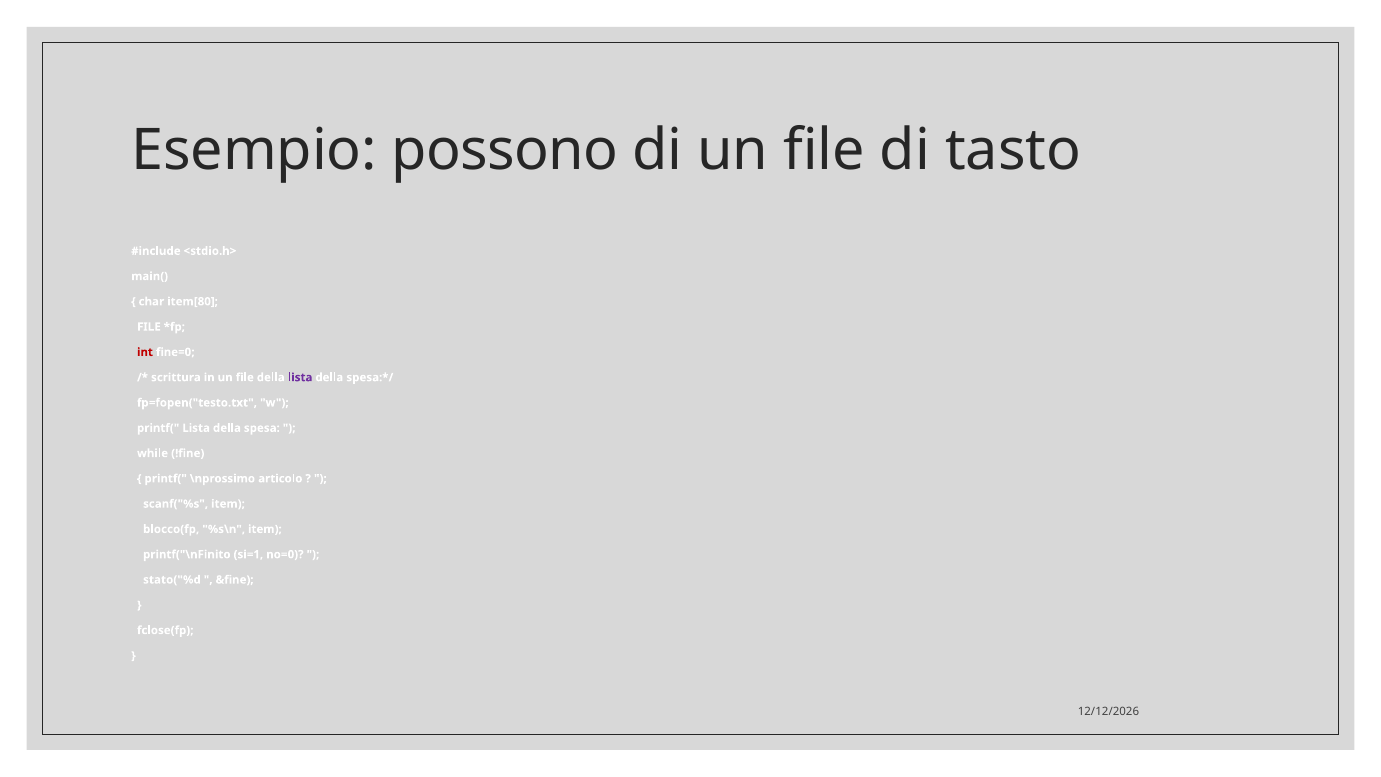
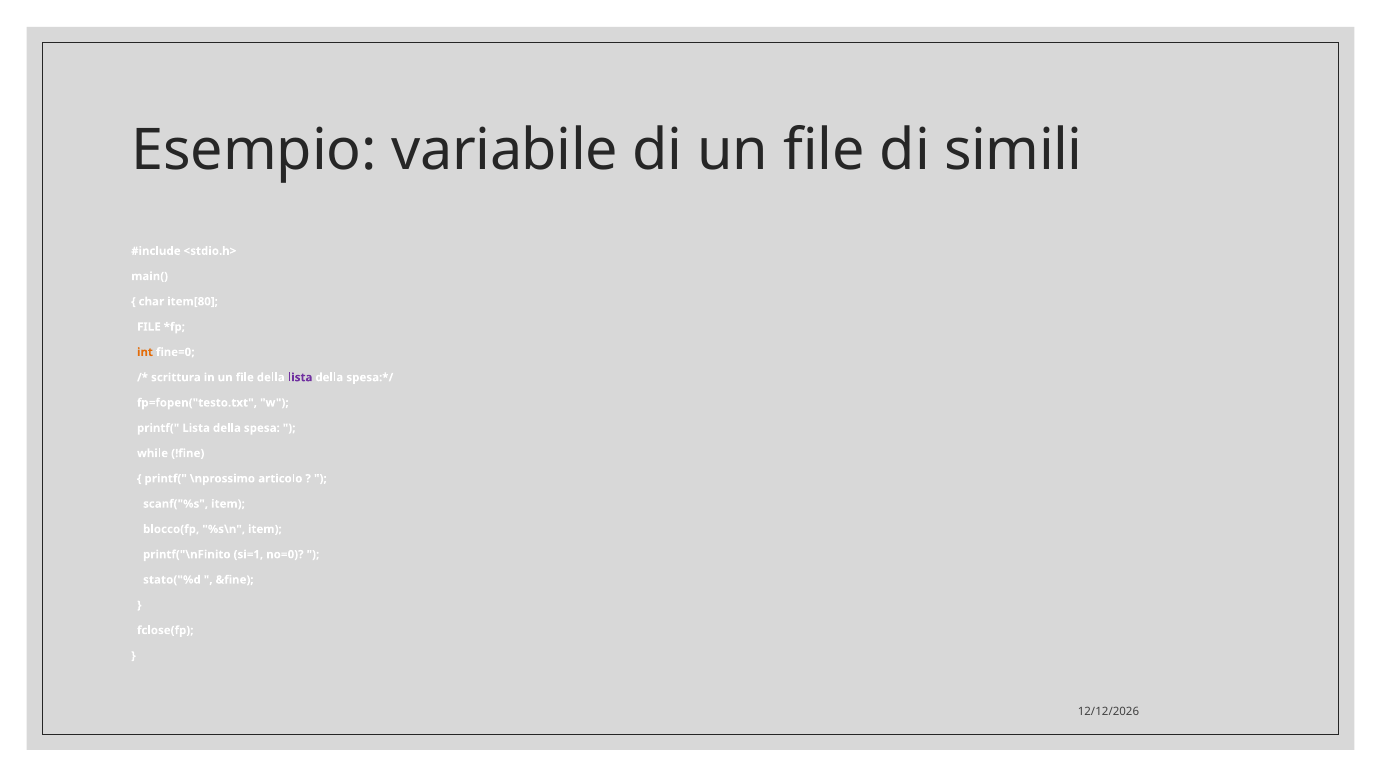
possono: possono -> variabile (505, 150)
tasto: tasto -> simili (1014, 150)
int colour: red -> orange (145, 352)
